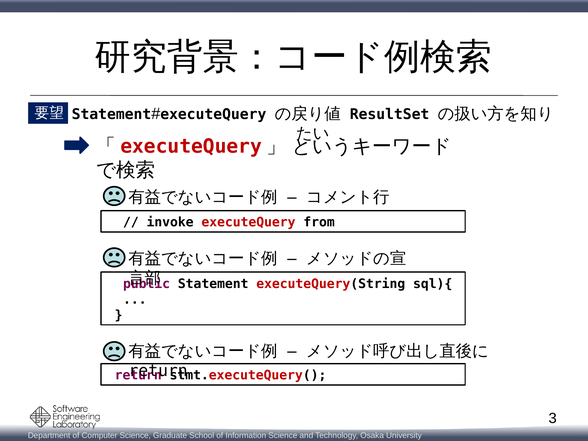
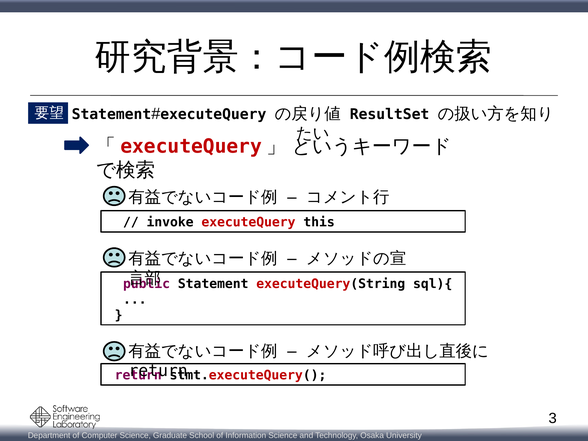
from: from -> this (319, 222)
